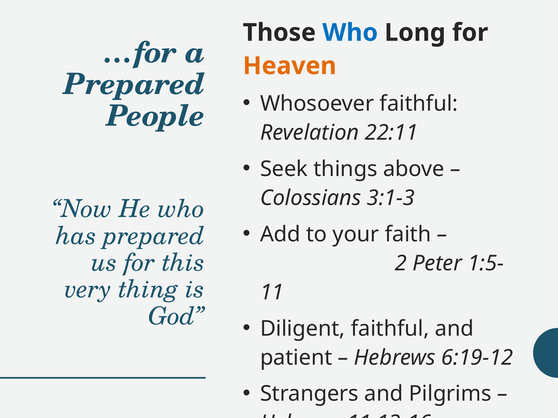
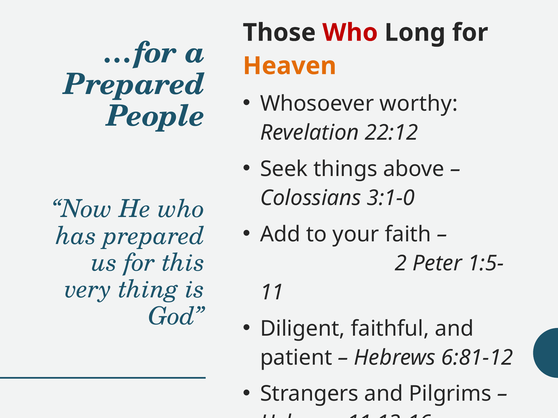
Who colour: blue -> red (350, 33)
Whosoever faithful: faithful -> worthy (419, 104)
22:11: 22:11 -> 22:12 (391, 133)
3:1-3: 3:1-3 -> 3:1-0 (391, 198)
6:19-12: 6:19-12 -> 6:81-12 (477, 358)
